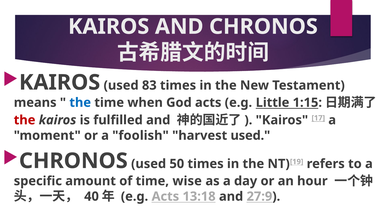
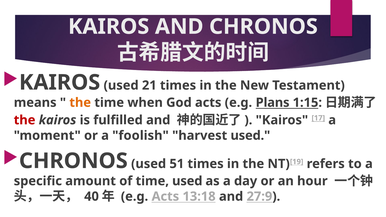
83: 83 -> 21 (149, 85)
the colour: blue -> orange (80, 103)
Little: Little -> Plans (273, 103)
50: 50 -> 51 (177, 164)
time wise: wise -> used (187, 181)
